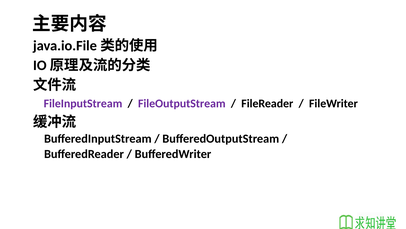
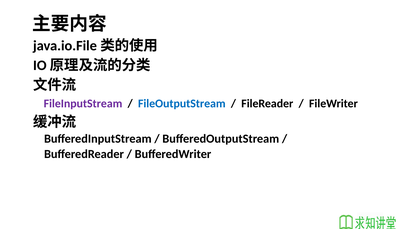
FileOutputStream colour: purple -> blue (182, 103)
